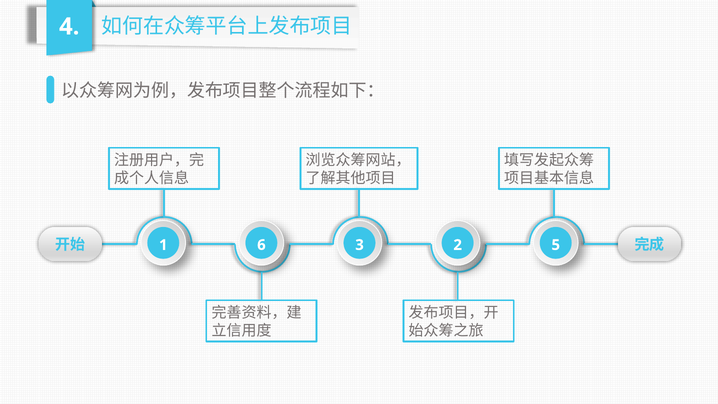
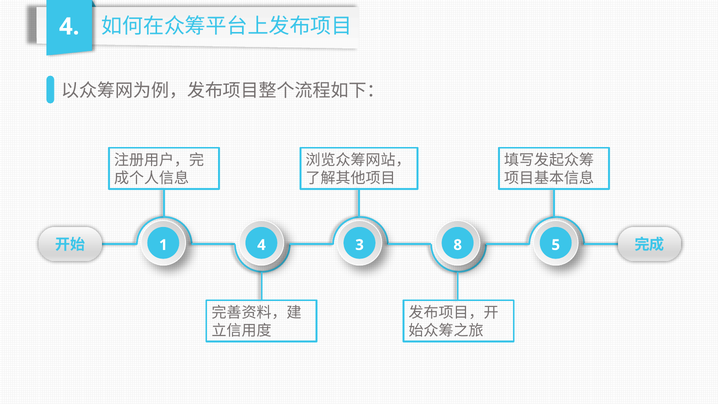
1 6: 6 -> 4 (261, 245)
2: 2 -> 8 (458, 245)
